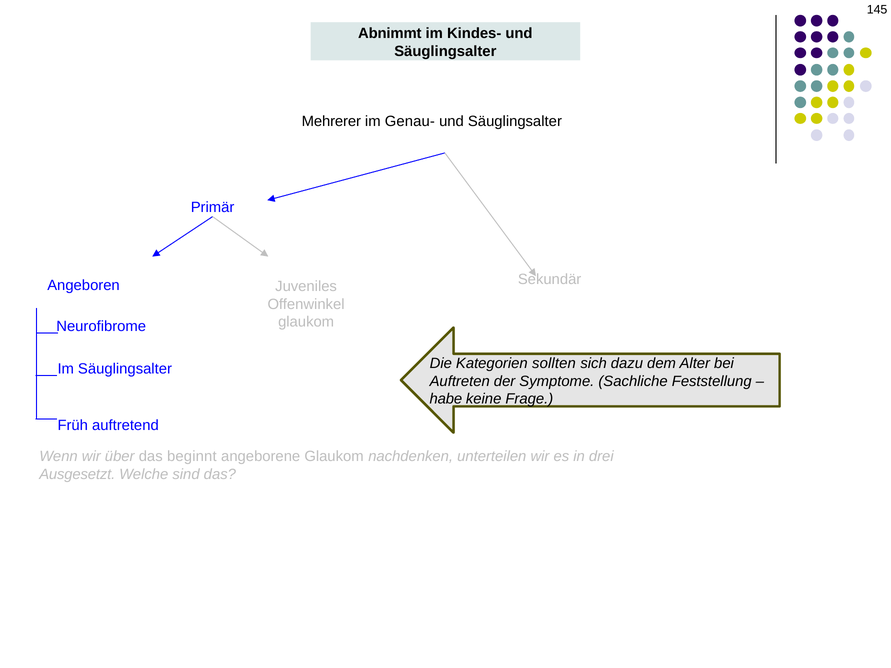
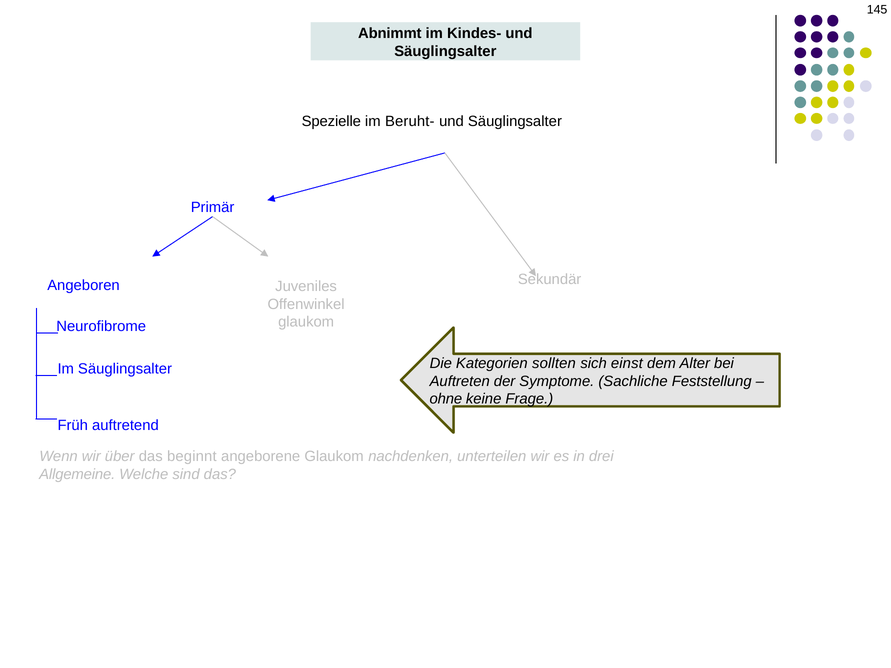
Mehrerer: Mehrerer -> Spezielle (331, 121)
Genau-: Genau- -> Beruht- (410, 121)
dazu: dazu -> einst (627, 363)
habe: habe -> ohne (446, 399)
Ausgesetzt: Ausgesetzt -> Allgemeine (77, 474)
